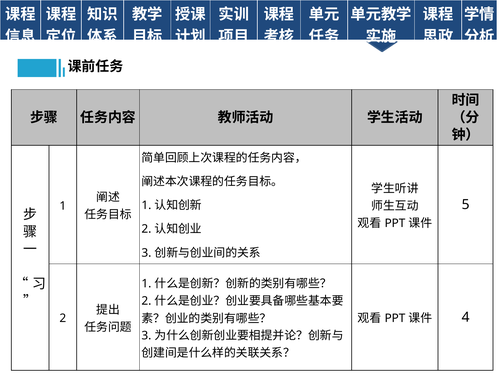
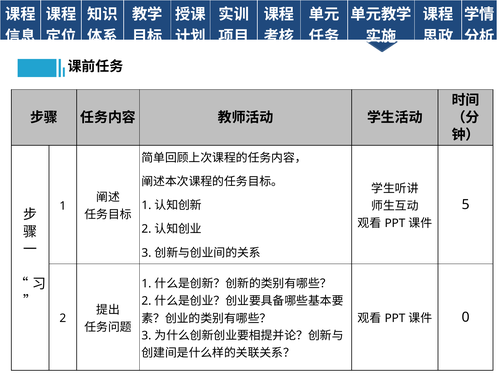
4: 4 -> 0 (466, 317)
